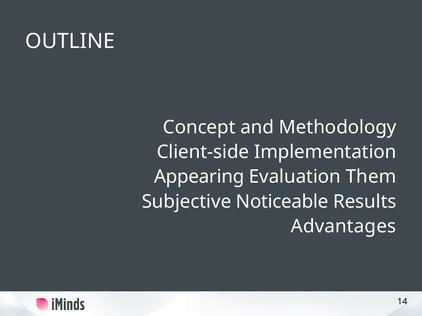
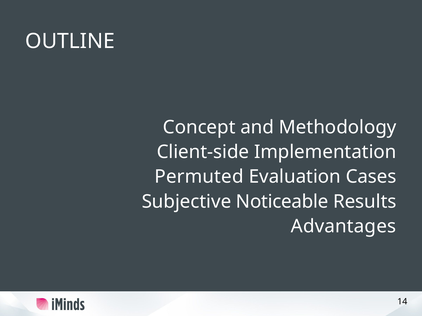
Appearing: Appearing -> Permuted (199, 177)
Them: Them -> Cases (371, 177)
